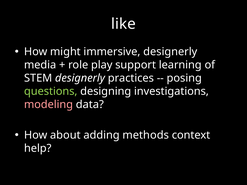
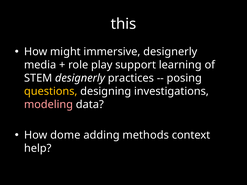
like: like -> this (124, 24)
questions colour: light green -> yellow (51, 91)
about: about -> dome (65, 135)
